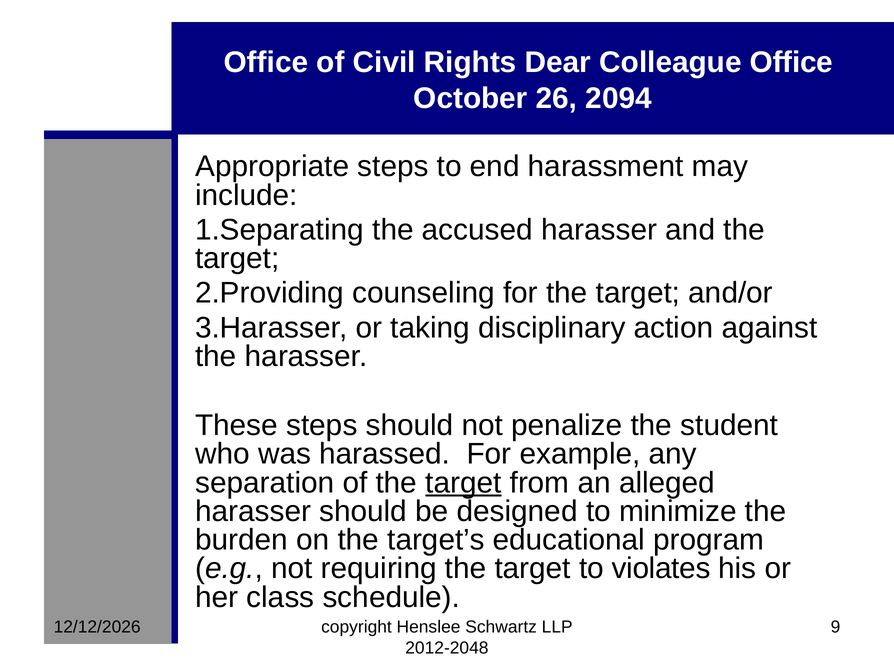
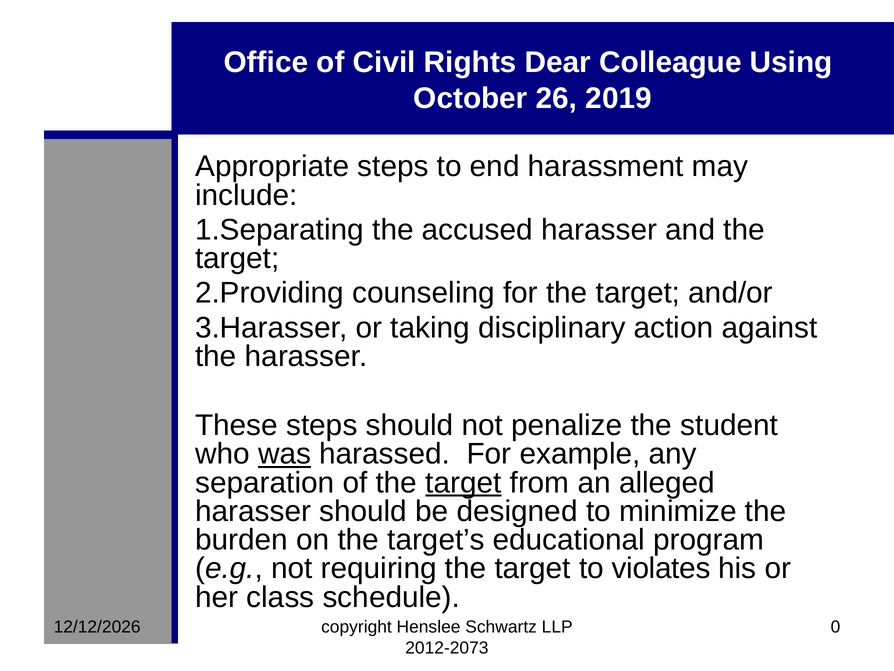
Colleague Office: Office -> Using (791, 62)
2094: 2094 -> 2019 (619, 98)
was underline: none -> present (285, 454)
9: 9 -> 0 (836, 627)
2012-2048: 2012-2048 -> 2012-2073 (447, 648)
